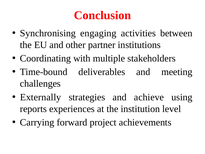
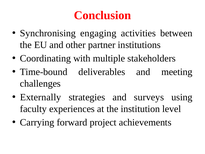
achieve: achieve -> surveys (149, 97)
reports: reports -> faculty (33, 109)
